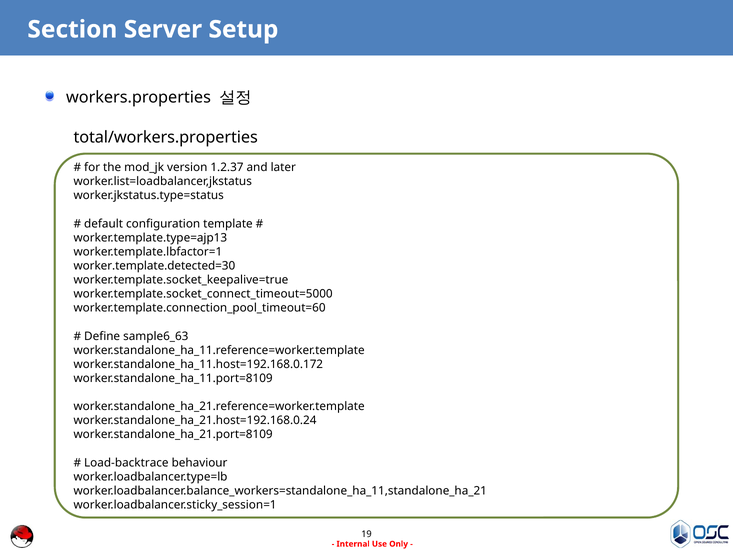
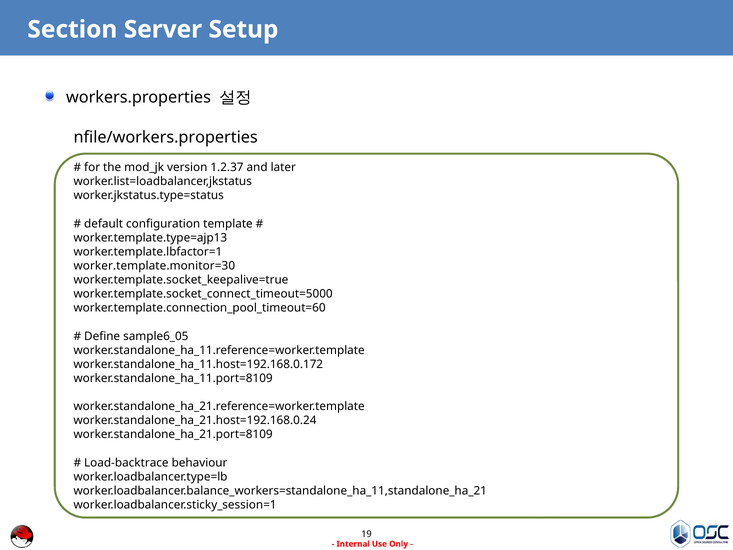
total/workers.properties: total/workers.properties -> nfile/workers.properties (166, 137)
worker.template.detected=30: worker.template.detected=30 -> worker.template.monitor=30 (154, 266)
sample6_63: sample6_63 -> sample6_05 (156, 336)
